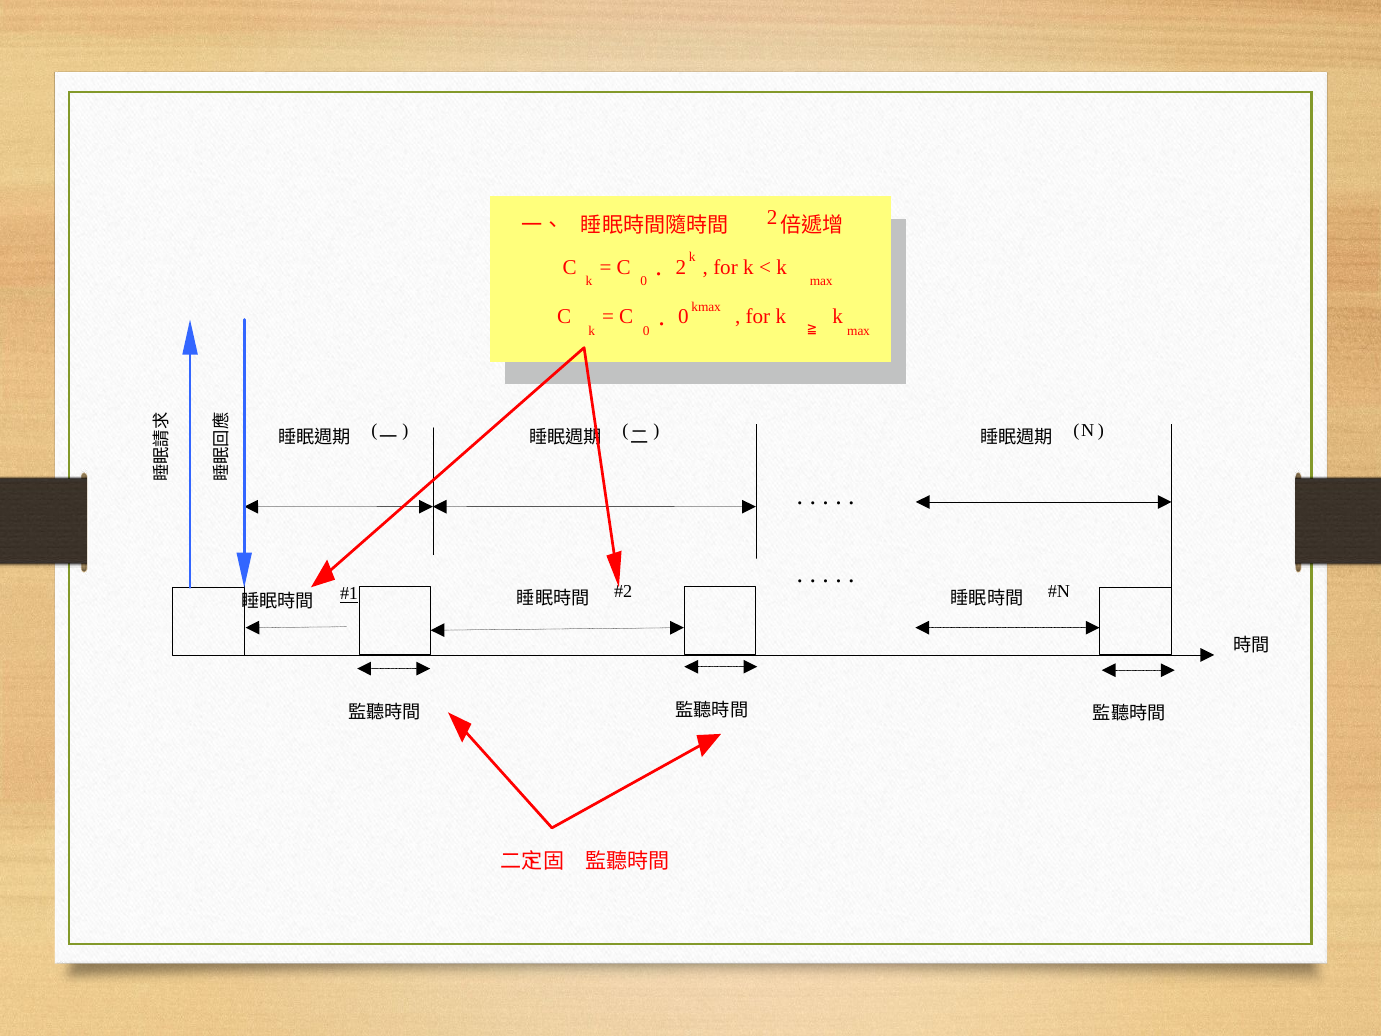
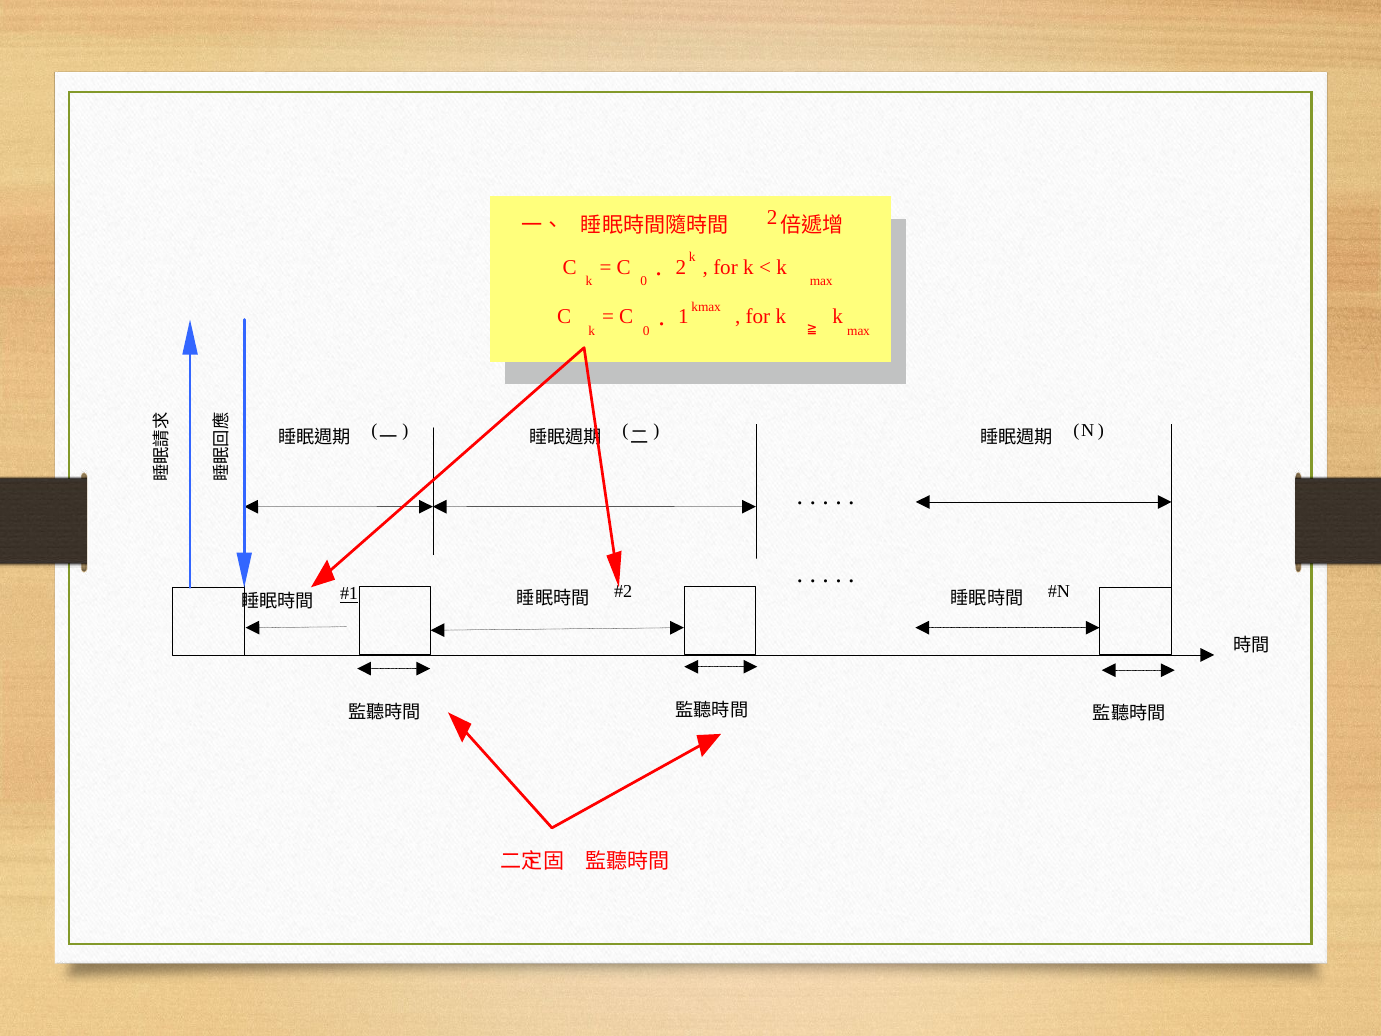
0: 0 -> 1 (683, 317)
